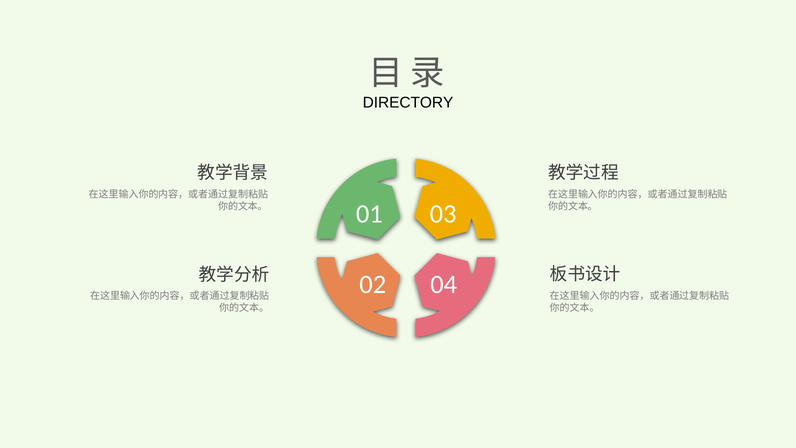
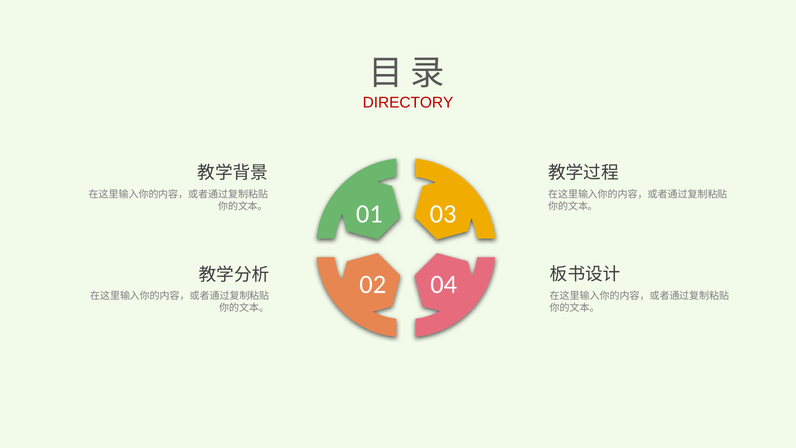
DIRECTORY colour: black -> red (408, 102)
